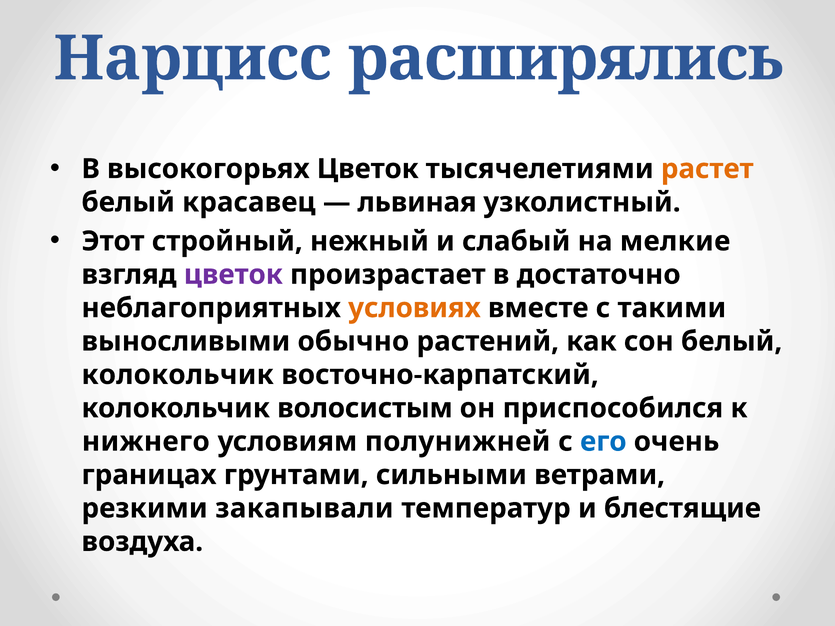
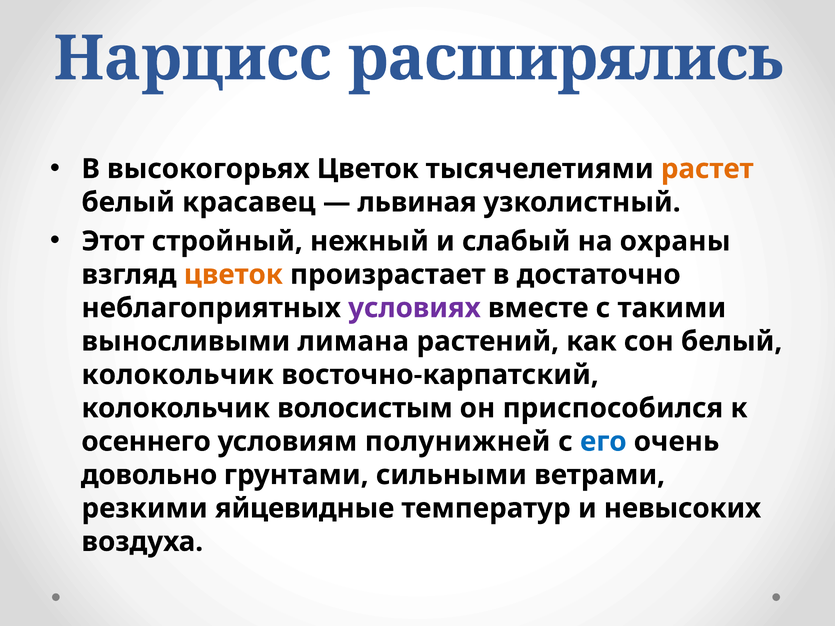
мелкие: мелкие -> охраны (675, 241)
цветок colour: purple -> orange (233, 275)
условиях colour: orange -> purple (414, 308)
обычно: обычно -> лимана (353, 342)
нижнего: нижнего -> осеннего (146, 442)
границах: границах -> довольно (149, 475)
закапывали: закапывали -> яйцевидные (305, 509)
блестящие: блестящие -> невысоких (682, 509)
